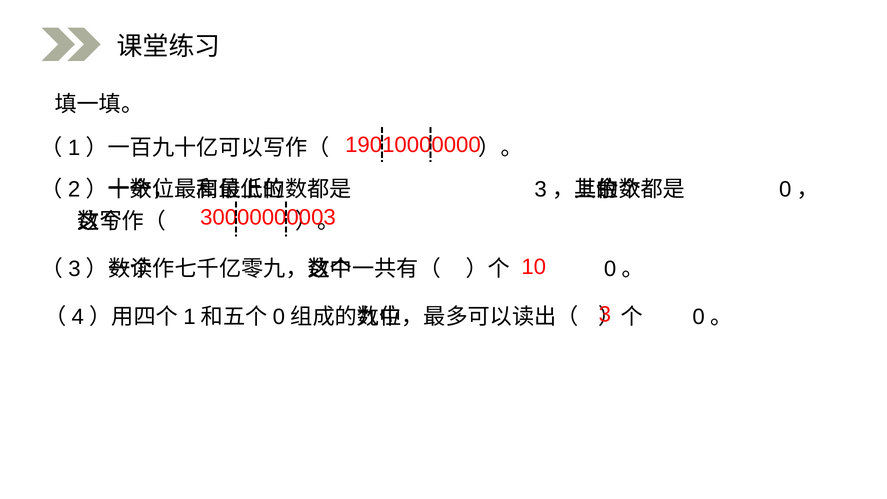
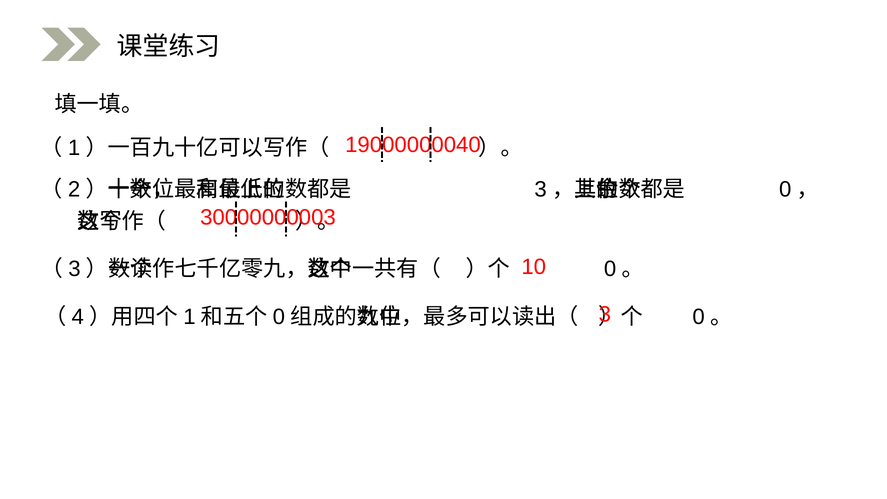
19010000000: 19010000000 -> 19000000040 (413, 145)
